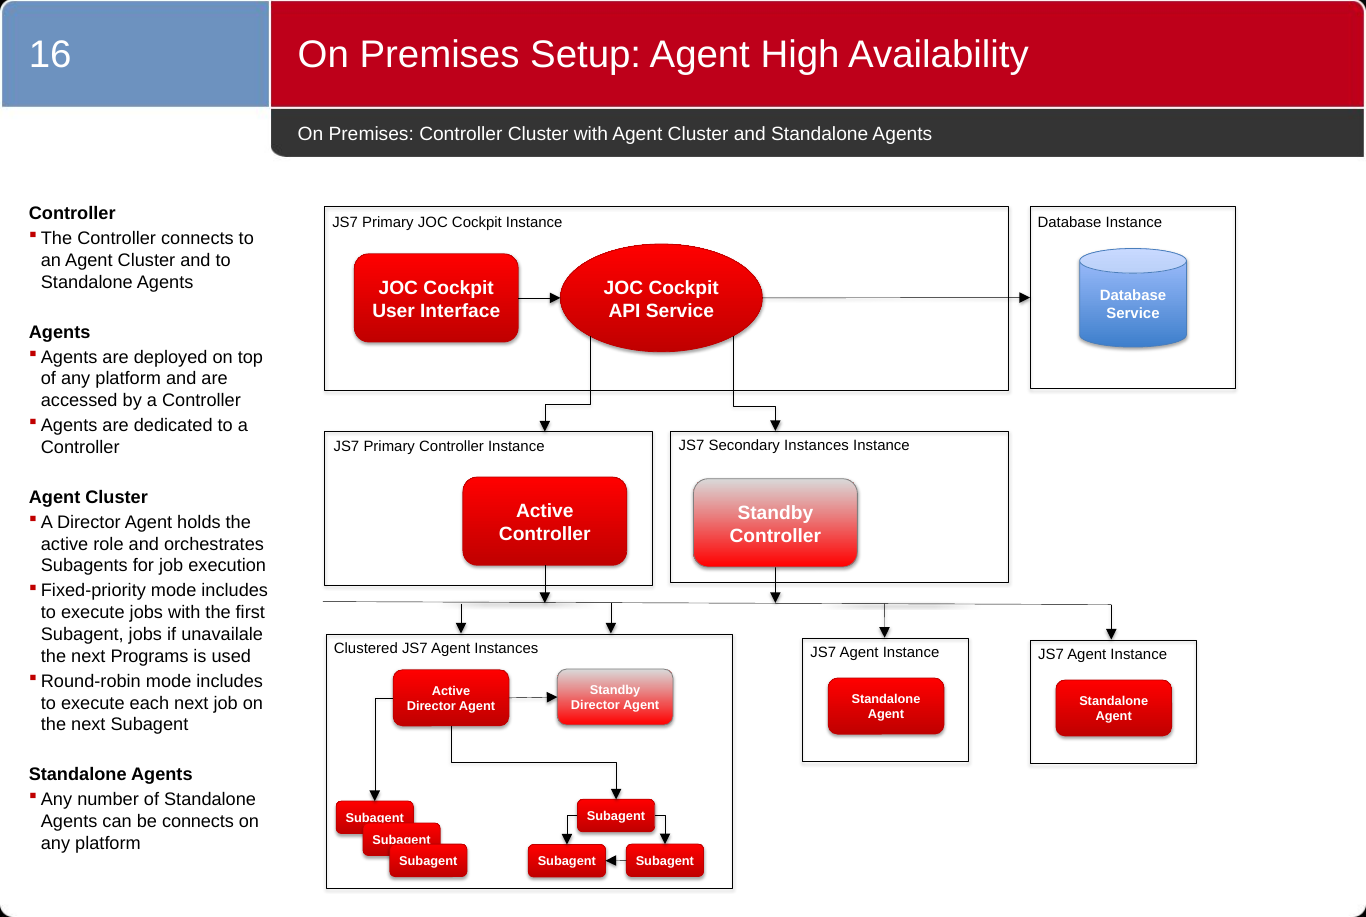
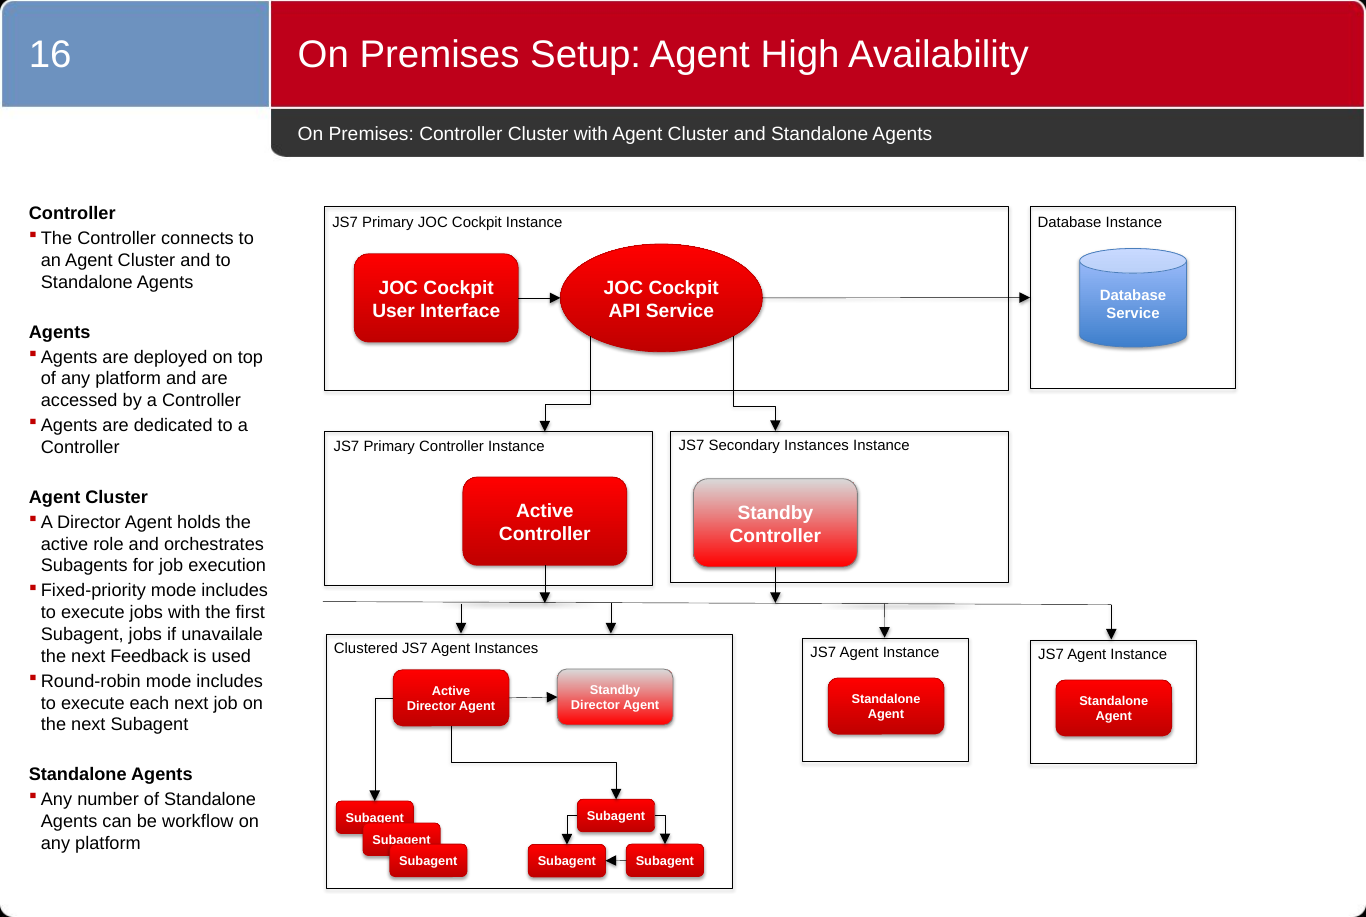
Programs: Programs -> Feedback (150, 657)
be connects: connects -> workflow (198, 822)
